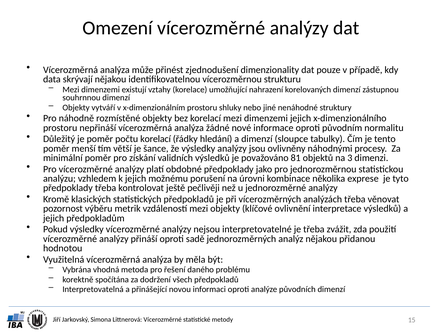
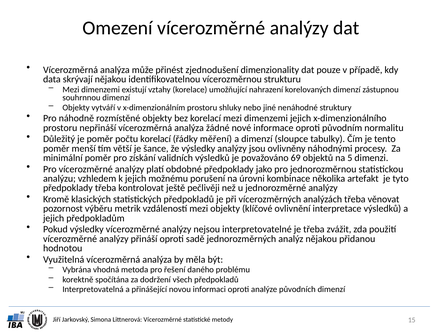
hledání: hledání -> měření (216, 139)
81: 81 -> 69 (296, 158)
3: 3 -> 5 (350, 158)
exprese: exprese -> artefakt (363, 178)
